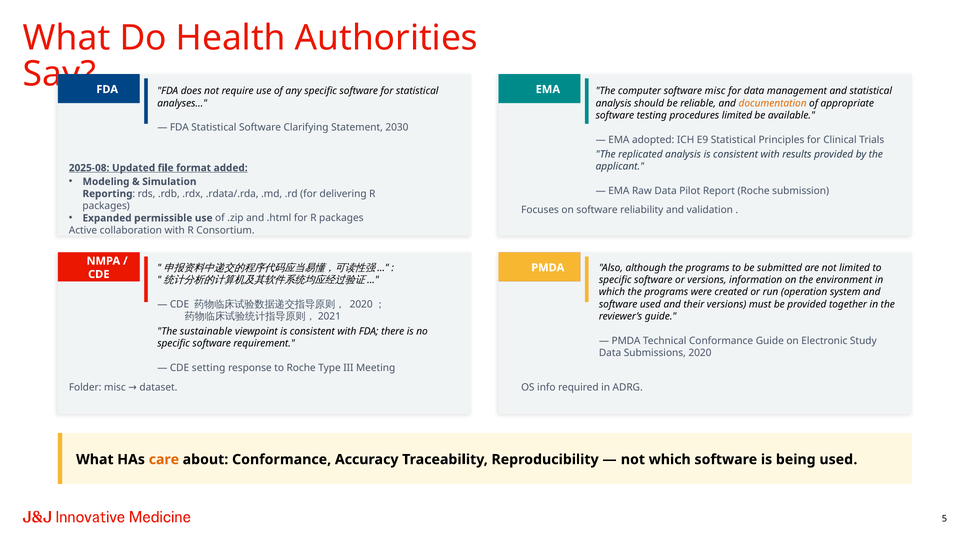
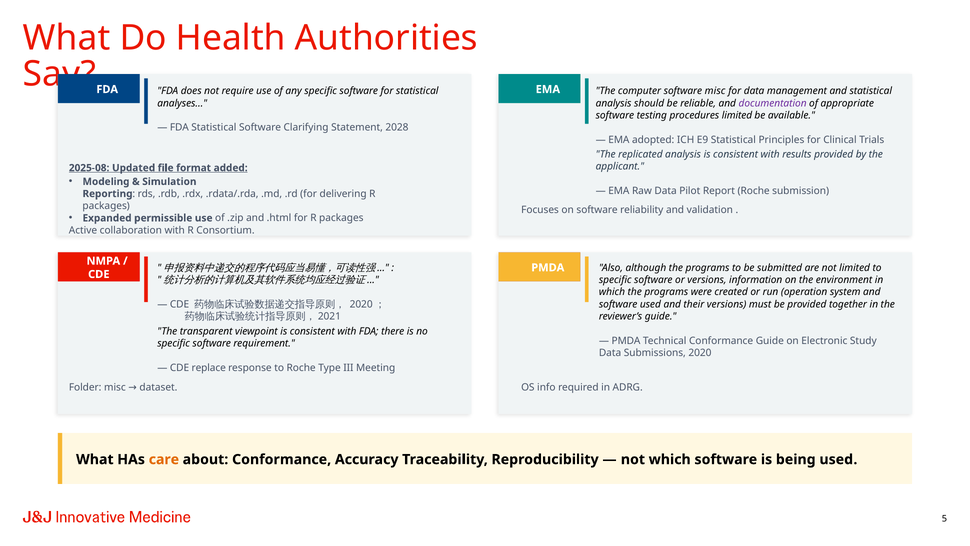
documentation colour: orange -> purple (773, 103)
2030: 2030 -> 2028 (397, 127)
sustainable: sustainable -> transparent (206, 331)
setting: setting -> replace (209, 368)
